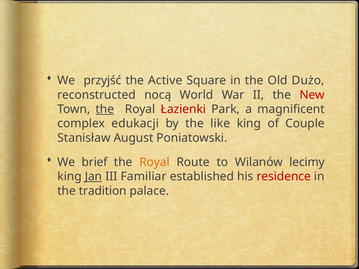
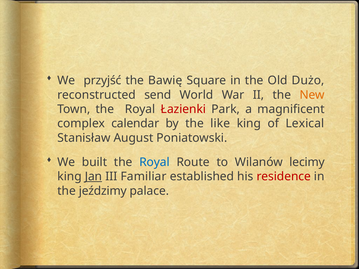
Active: Active -> Bawię (165, 81)
nocą: nocą -> send (158, 95)
New colour: red -> orange (312, 95)
the underline: present -> none (105, 109)
edukacji: edukacji -> calendar (135, 124)
Couple: Couple -> Lexical (305, 124)
brief: brief -> built (95, 162)
Royal colour: orange -> blue (155, 162)
tradition: tradition -> jeździmy (103, 191)
